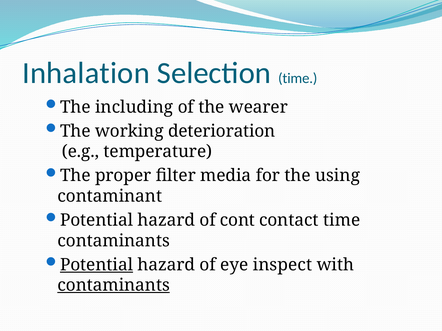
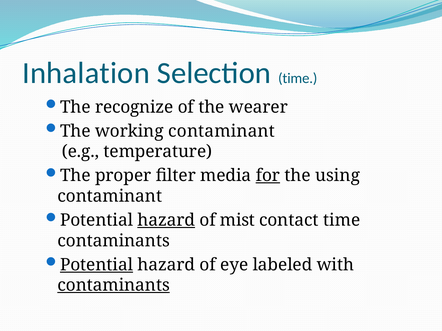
including: including -> recognize (134, 107)
working deterioration: deterioration -> contaminant (222, 131)
for underline: none -> present (268, 176)
hazard underline: none -> present (166, 220)
cont: cont -> mist (237, 220)
inspect: inspect -> labeled (283, 265)
